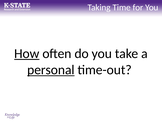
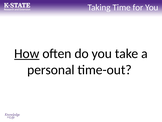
personal underline: present -> none (51, 70)
